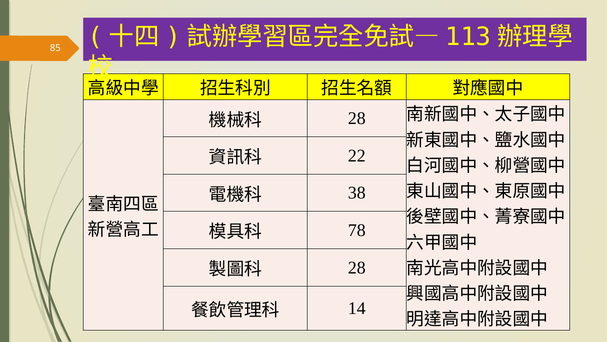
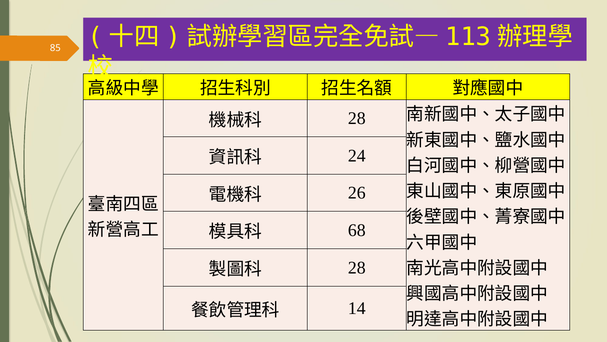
22: 22 -> 24 (357, 156)
38: 38 -> 26 (357, 193)
78: 78 -> 68 (357, 230)
